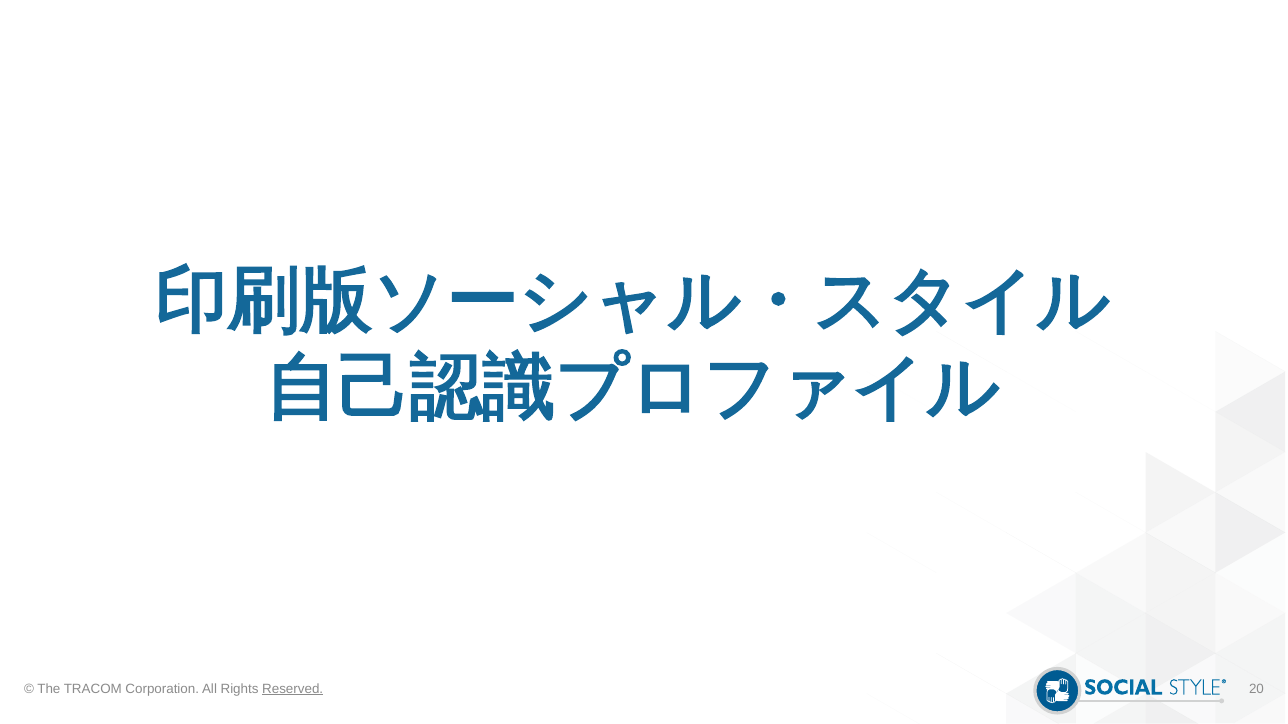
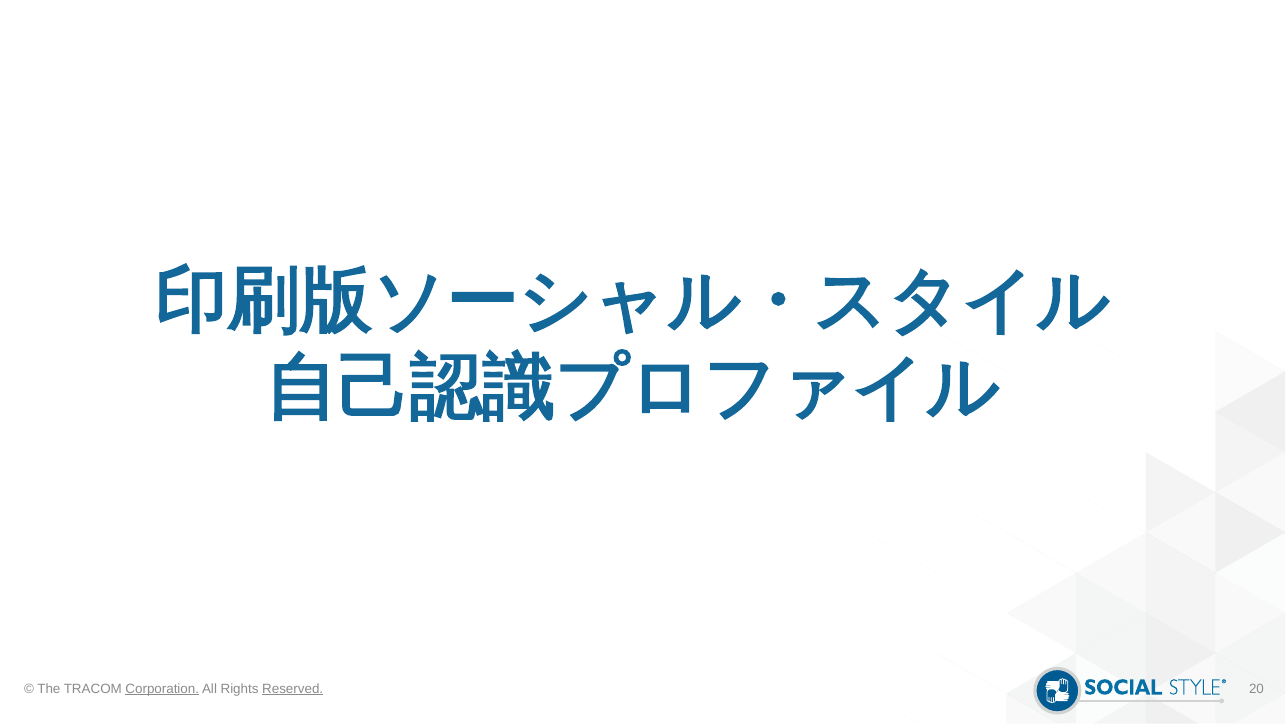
Corporation underline: none -> present (162, 689)
